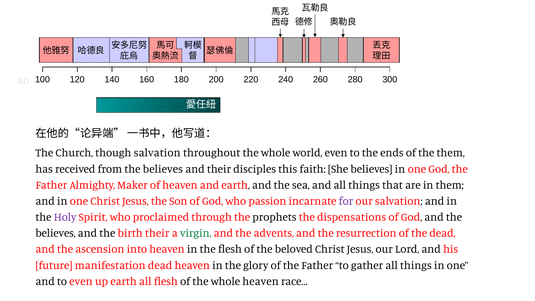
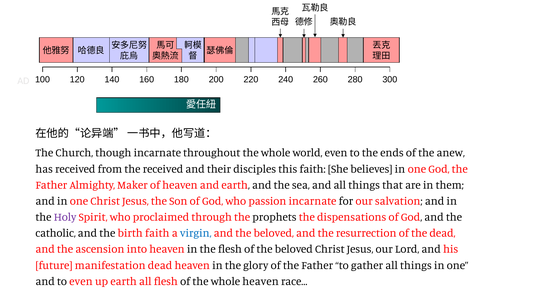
though salvation: salvation -> incarnate (157, 153)
the them: them -> anew (451, 153)
from the believes: believes -> received (163, 169)
for colour: purple -> black (346, 201)
believes: believes -> catholic (56, 233)
birth their: their -> faith (157, 233)
virgin colour: green -> blue (196, 233)
and the advents: advents -> beloved (274, 233)
